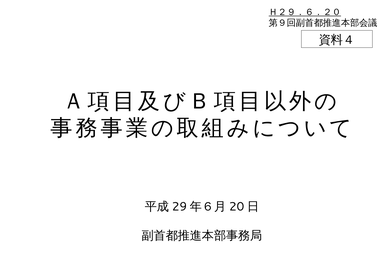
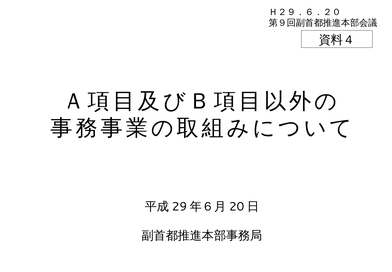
Ｈ２９．６．２０ underline: present -> none (305, 12)
